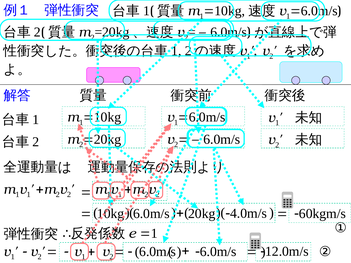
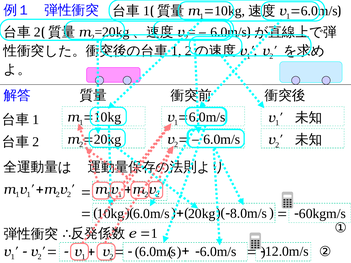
4.0m/s: 4.0m/s -> 8.0m/s (249, 214)
